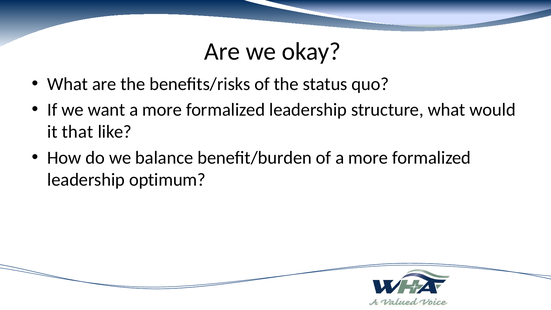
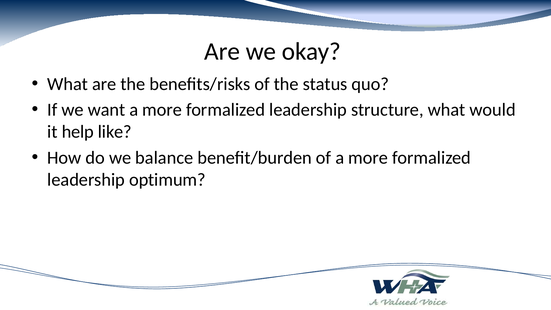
that: that -> help (78, 132)
